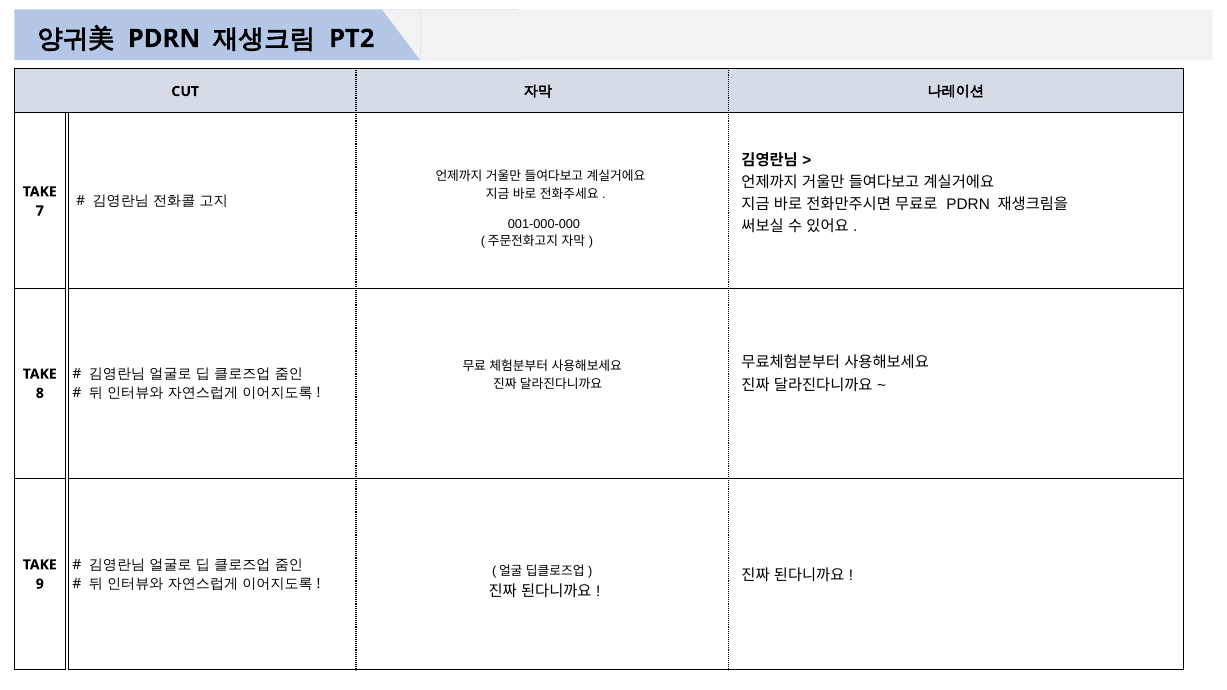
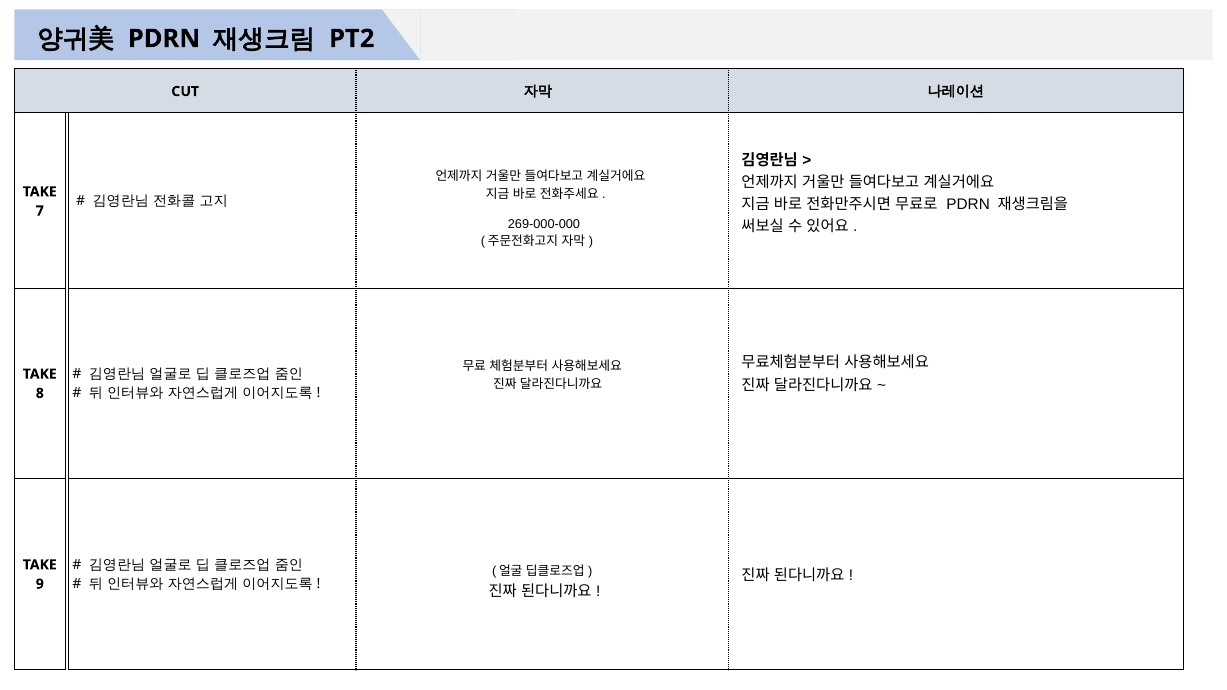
001-000-000: 001-000-000 -> 269-000-000 (544, 224)
